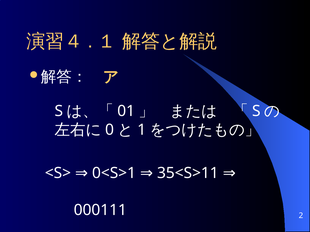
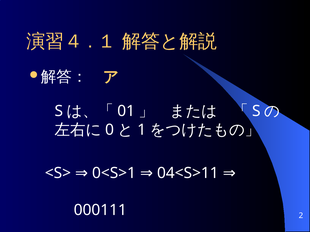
35<S>11: 35<S>11 -> 04<S>11 (188, 173)
